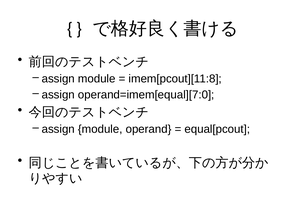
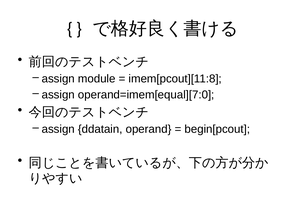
module: module -> ddatain (100, 129)
equal[pcout: equal[pcout -> begin[pcout (217, 129)
